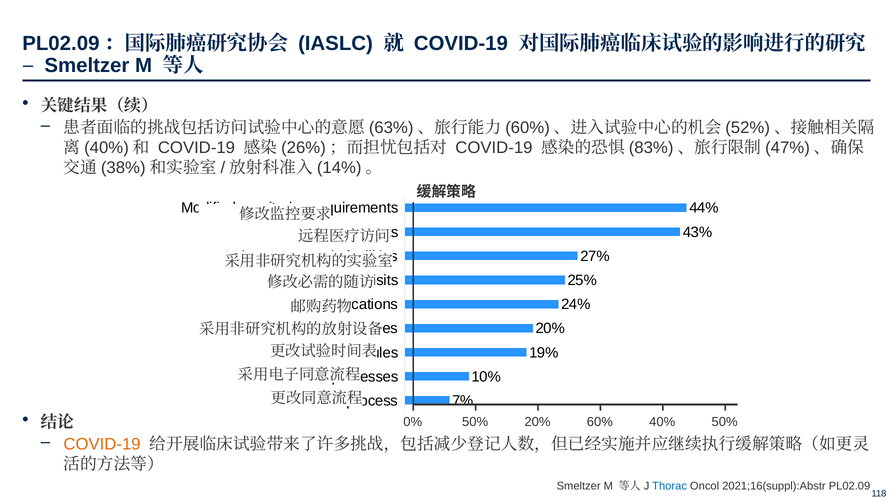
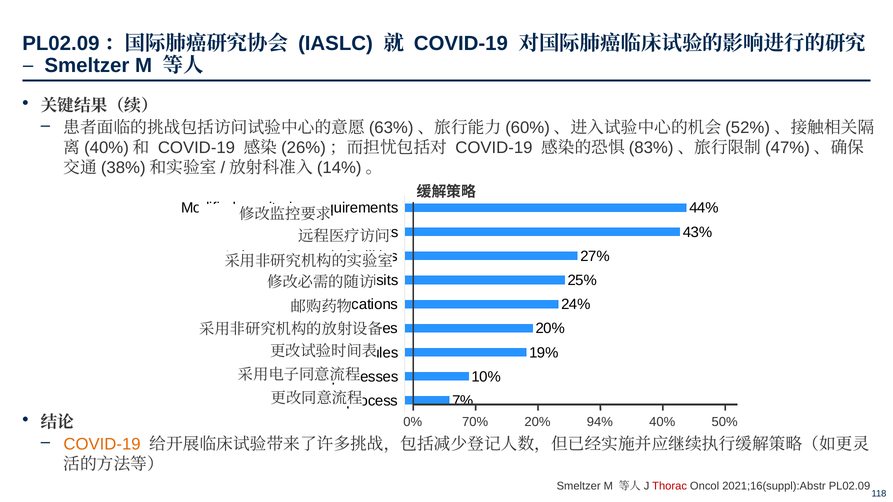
50%: 50% -> 70% (475, 422)
60%: 60% -> 94% (600, 422)
Thorac colour: blue -> red (670, 486)
